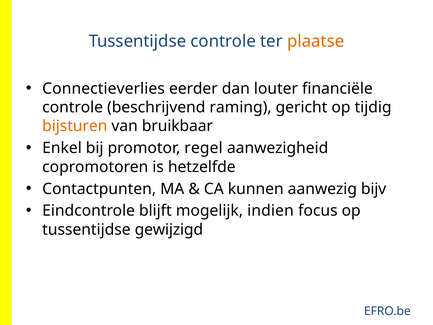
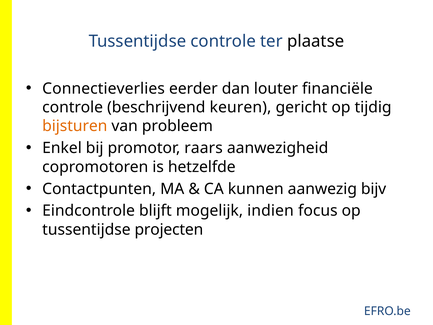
plaatse colour: orange -> black (316, 41)
raming: raming -> keuren (240, 107)
bruikbaar: bruikbaar -> probleem (177, 126)
regel: regel -> raars (204, 148)
gewijzigd: gewijzigd -> projecten (169, 229)
